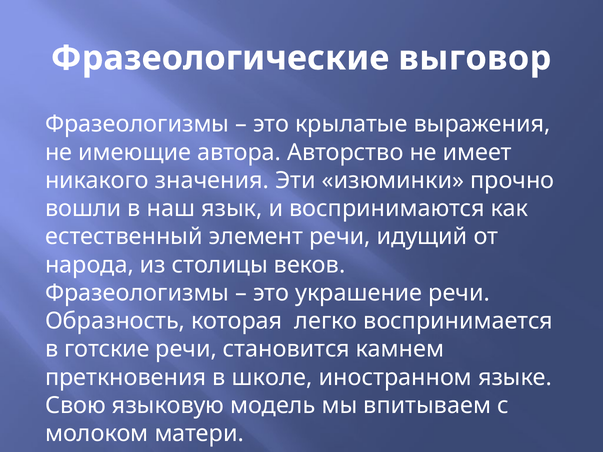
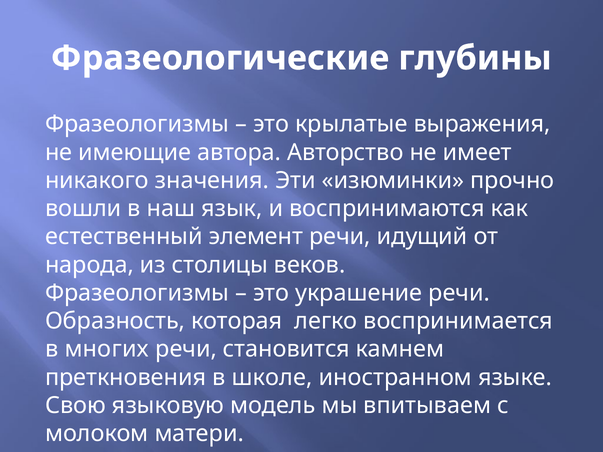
выговор: выговор -> глубины (475, 58)
готские: готские -> многих (107, 349)
